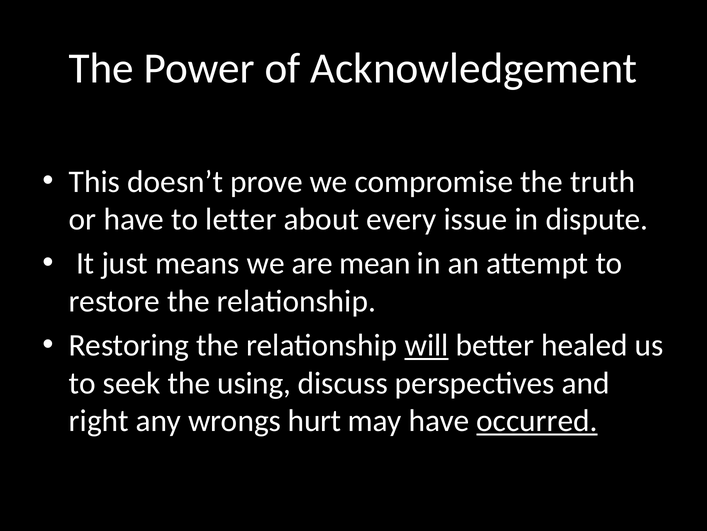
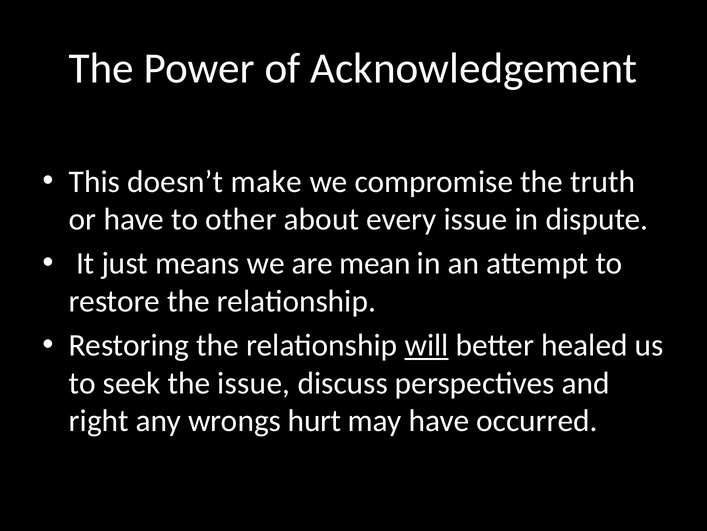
prove: prove -> make (266, 181)
letter: letter -> other (241, 219)
the using: using -> issue (254, 383)
occurred underline: present -> none (537, 420)
